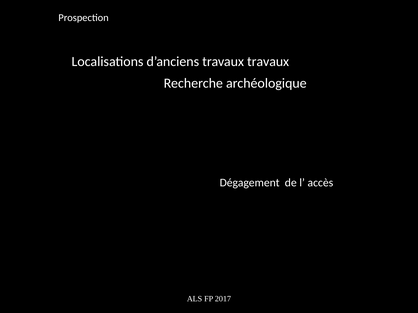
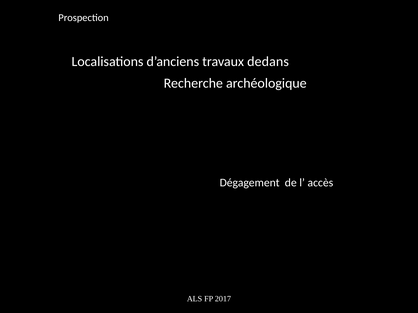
travaux travaux: travaux -> dedans (268, 62)
